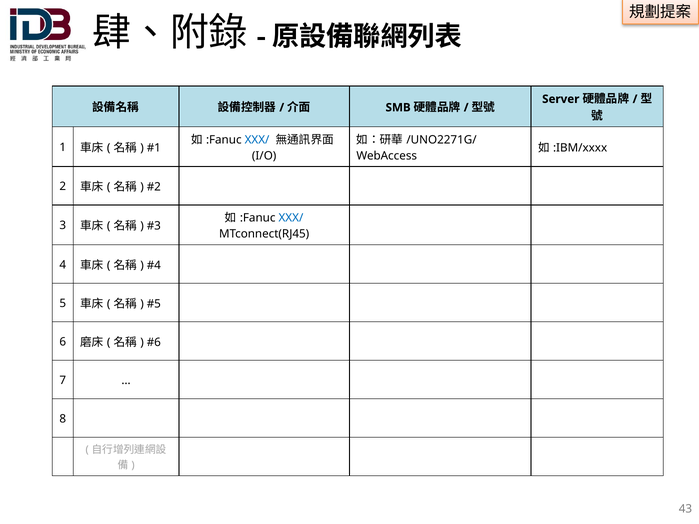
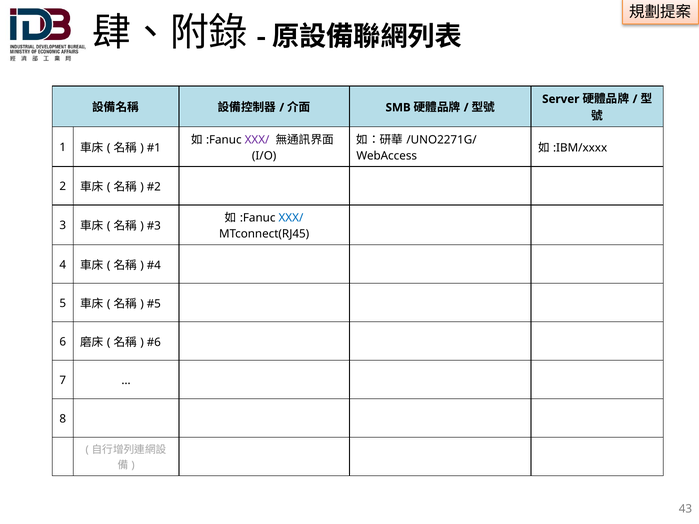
XXX/ colour: blue -> purple (257, 140)
